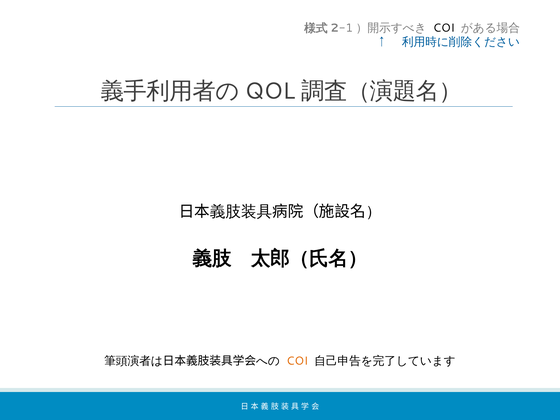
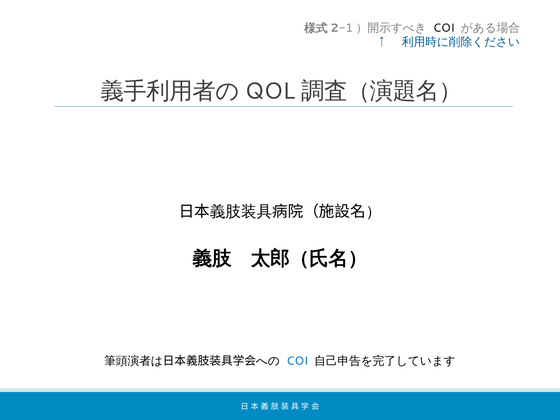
COI colour: orange -> blue (297, 361)
